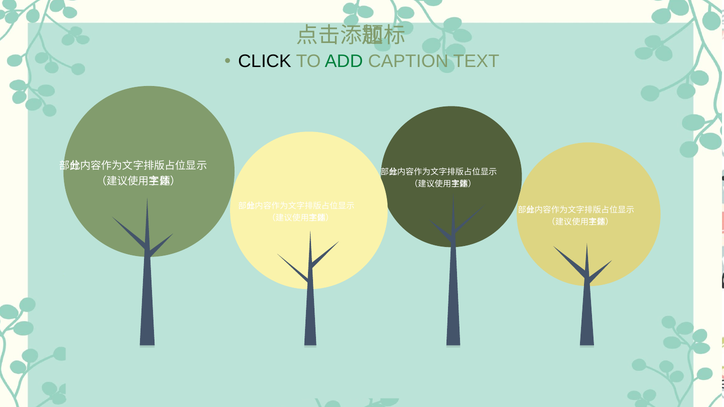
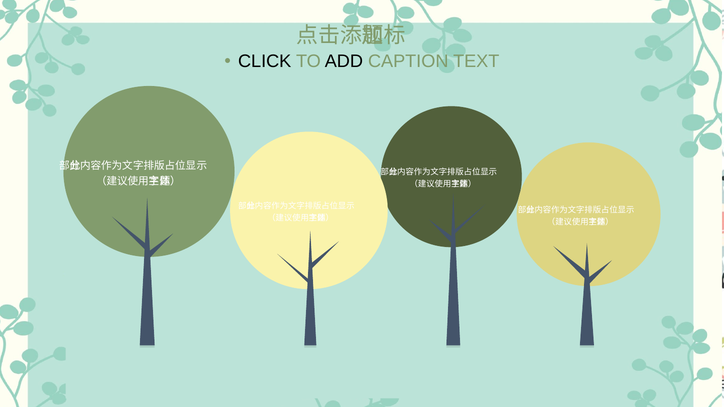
ADD colour: green -> black (344, 61)
